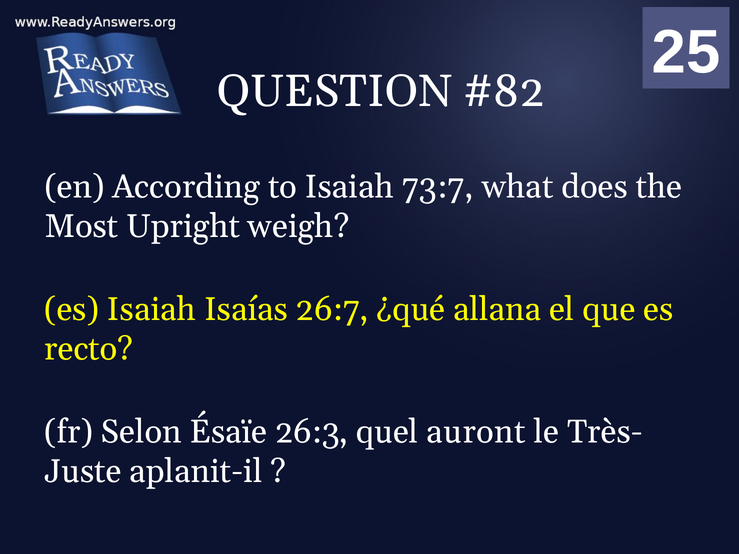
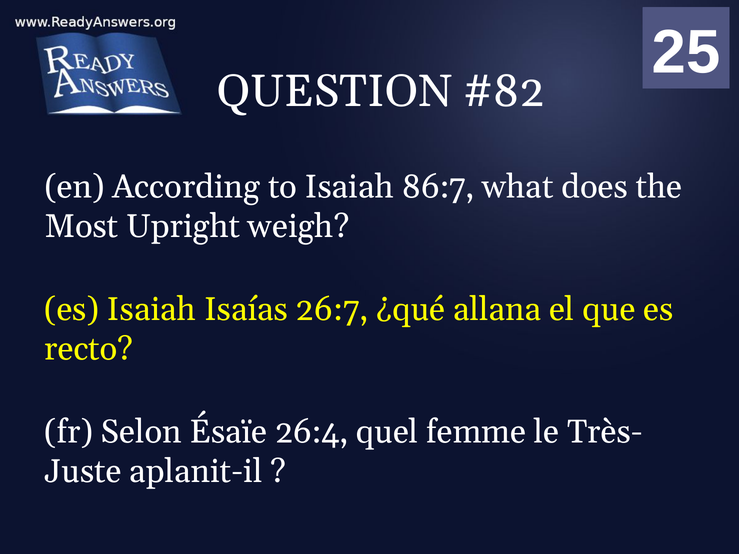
73:7: 73:7 -> 86:7 (438, 187)
26:3: 26:3 -> 26:4 (312, 432)
auront: auront -> femme (476, 432)
